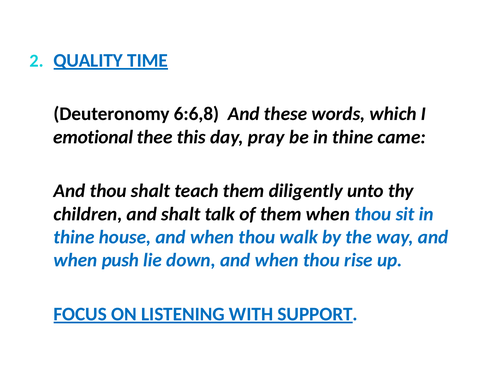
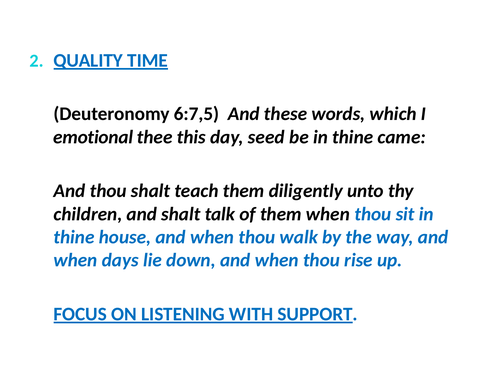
6:6,8: 6:6,8 -> 6:7,5 (196, 114)
pray: pray -> seed (266, 137)
push: push -> days (120, 260)
